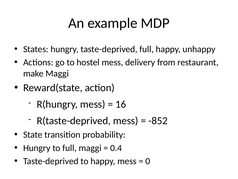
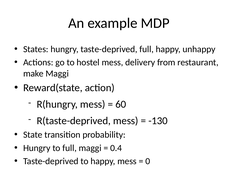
16: 16 -> 60 (121, 104)
-852: -852 -> -130 (158, 120)
